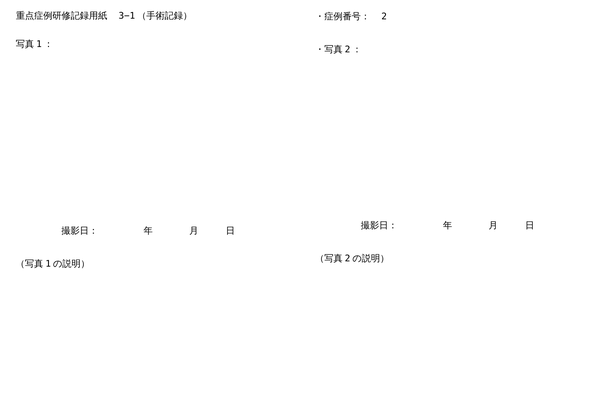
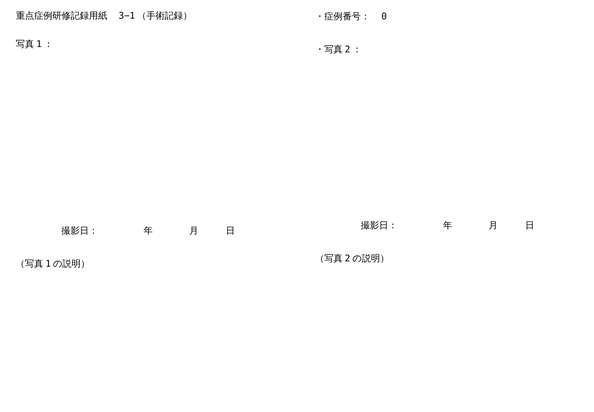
2: 2 -> 0 (384, 17)
